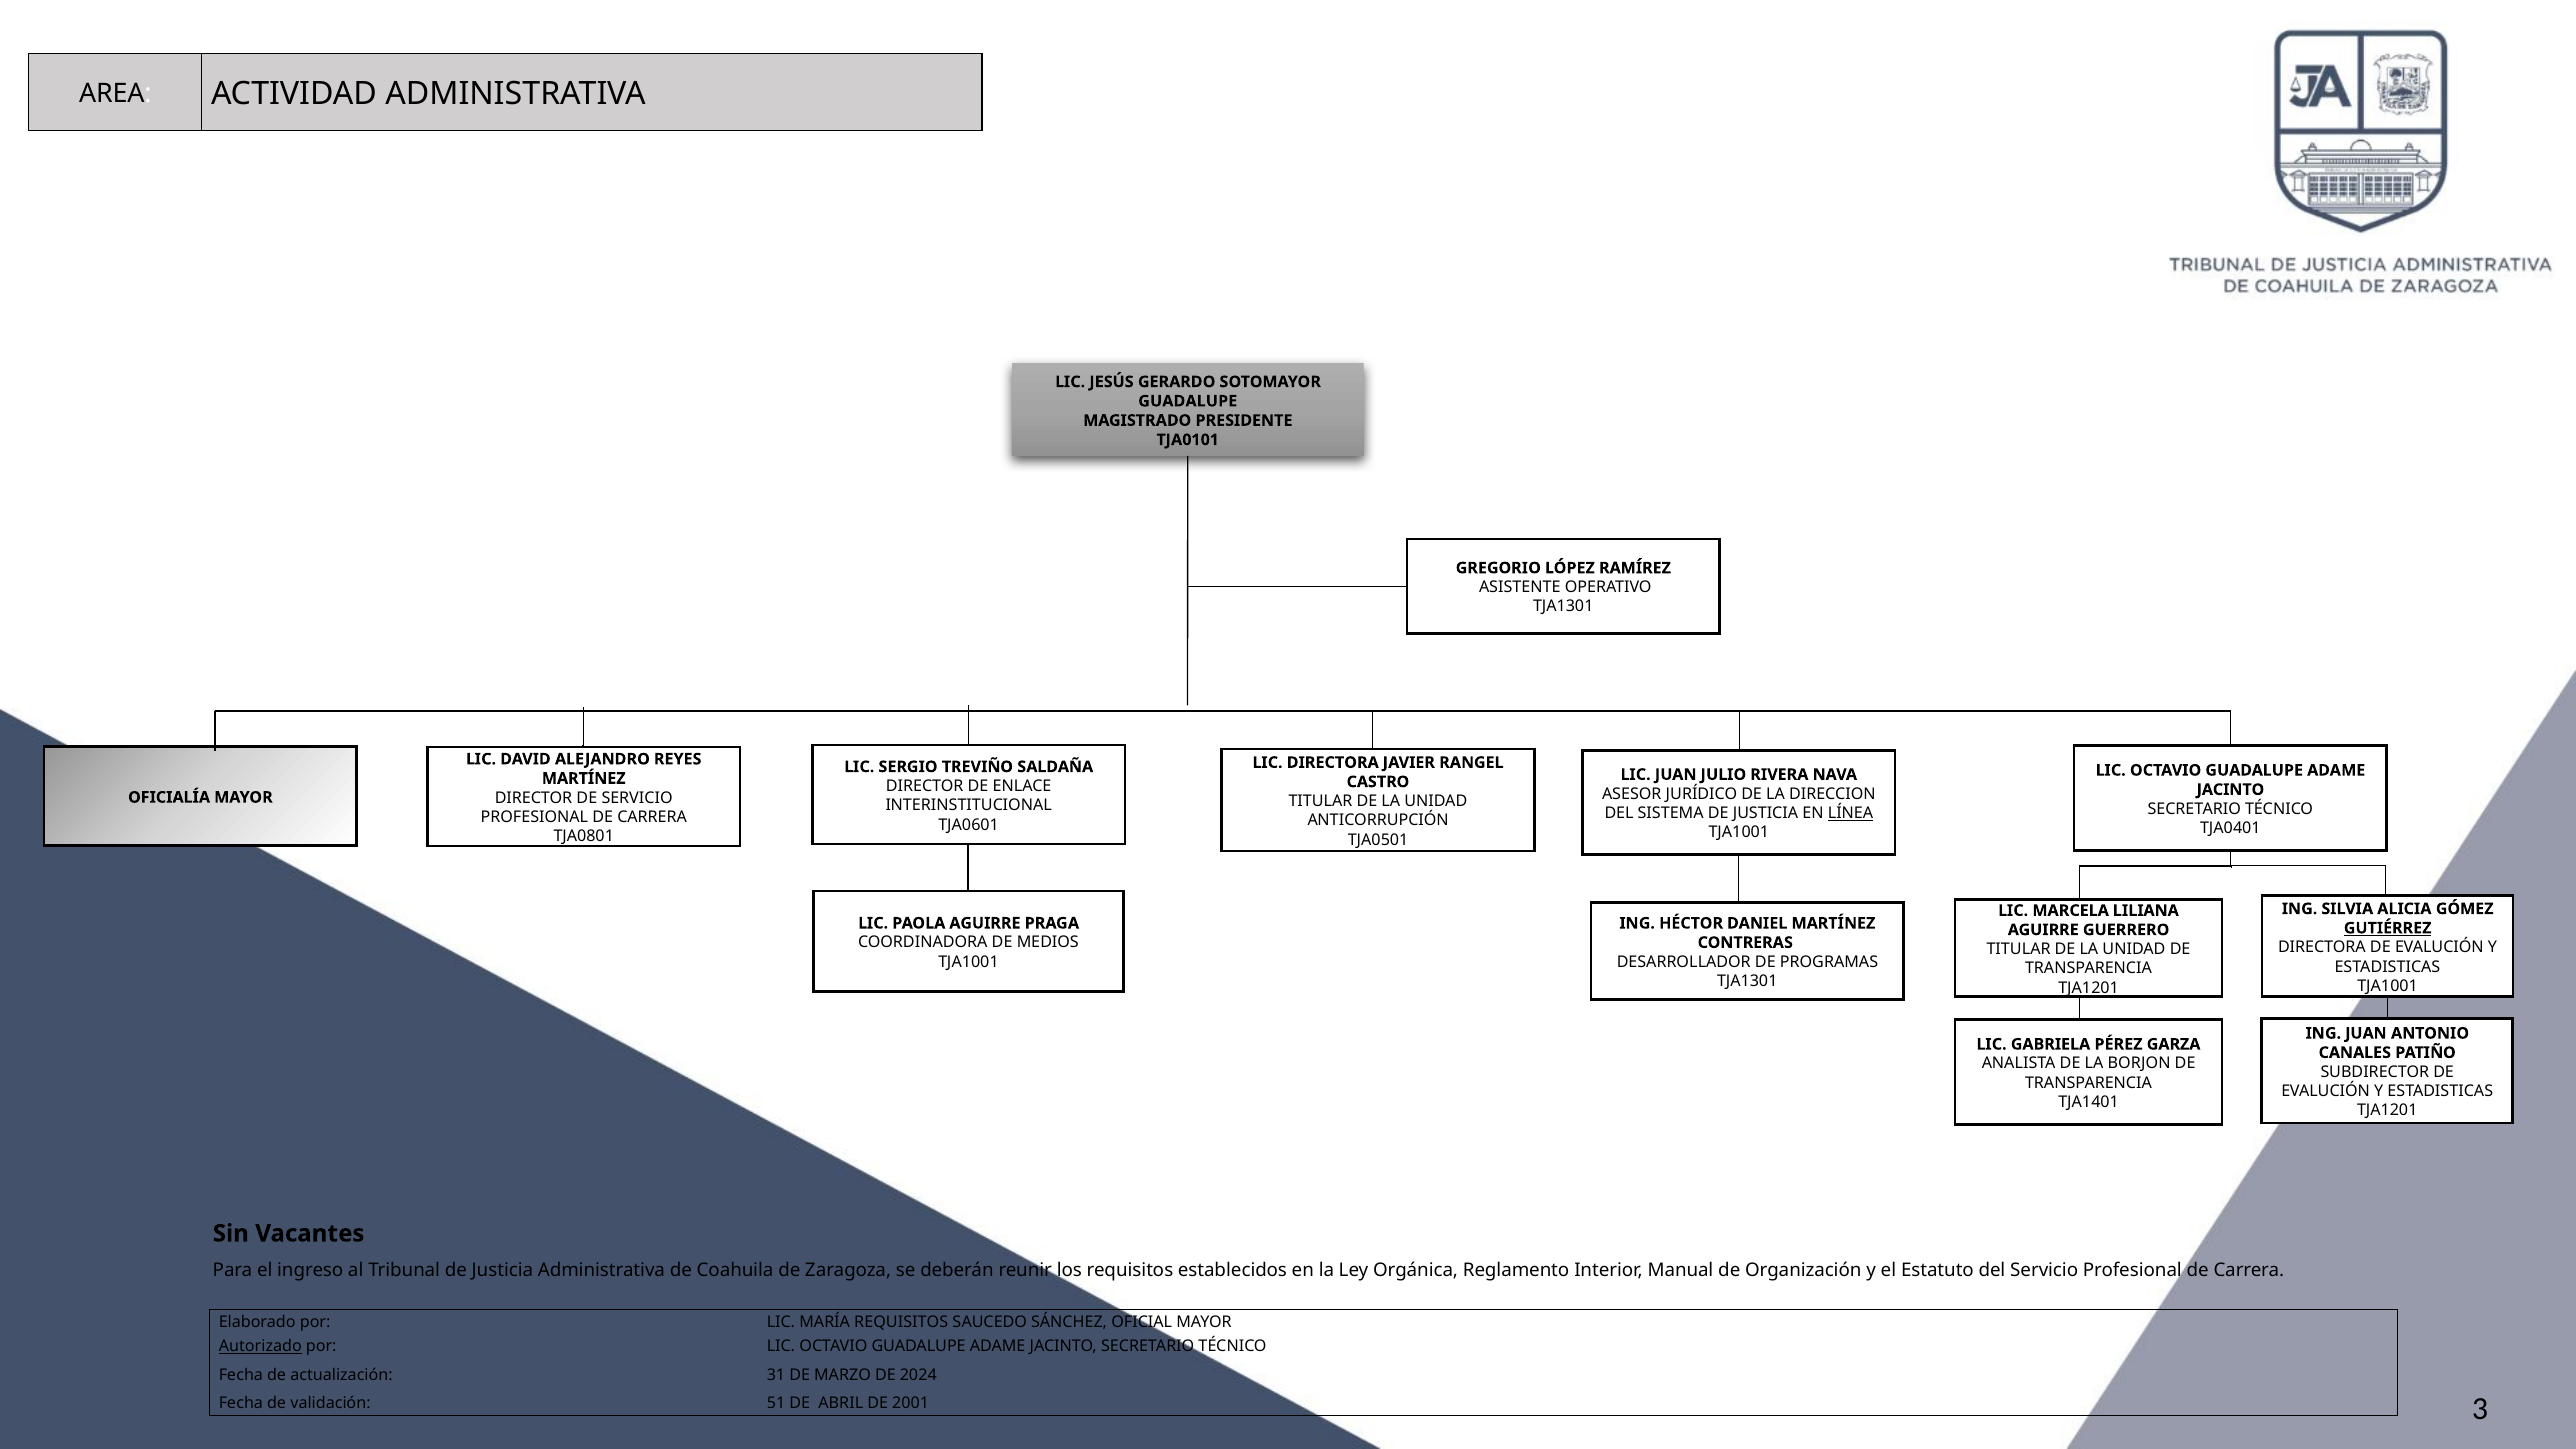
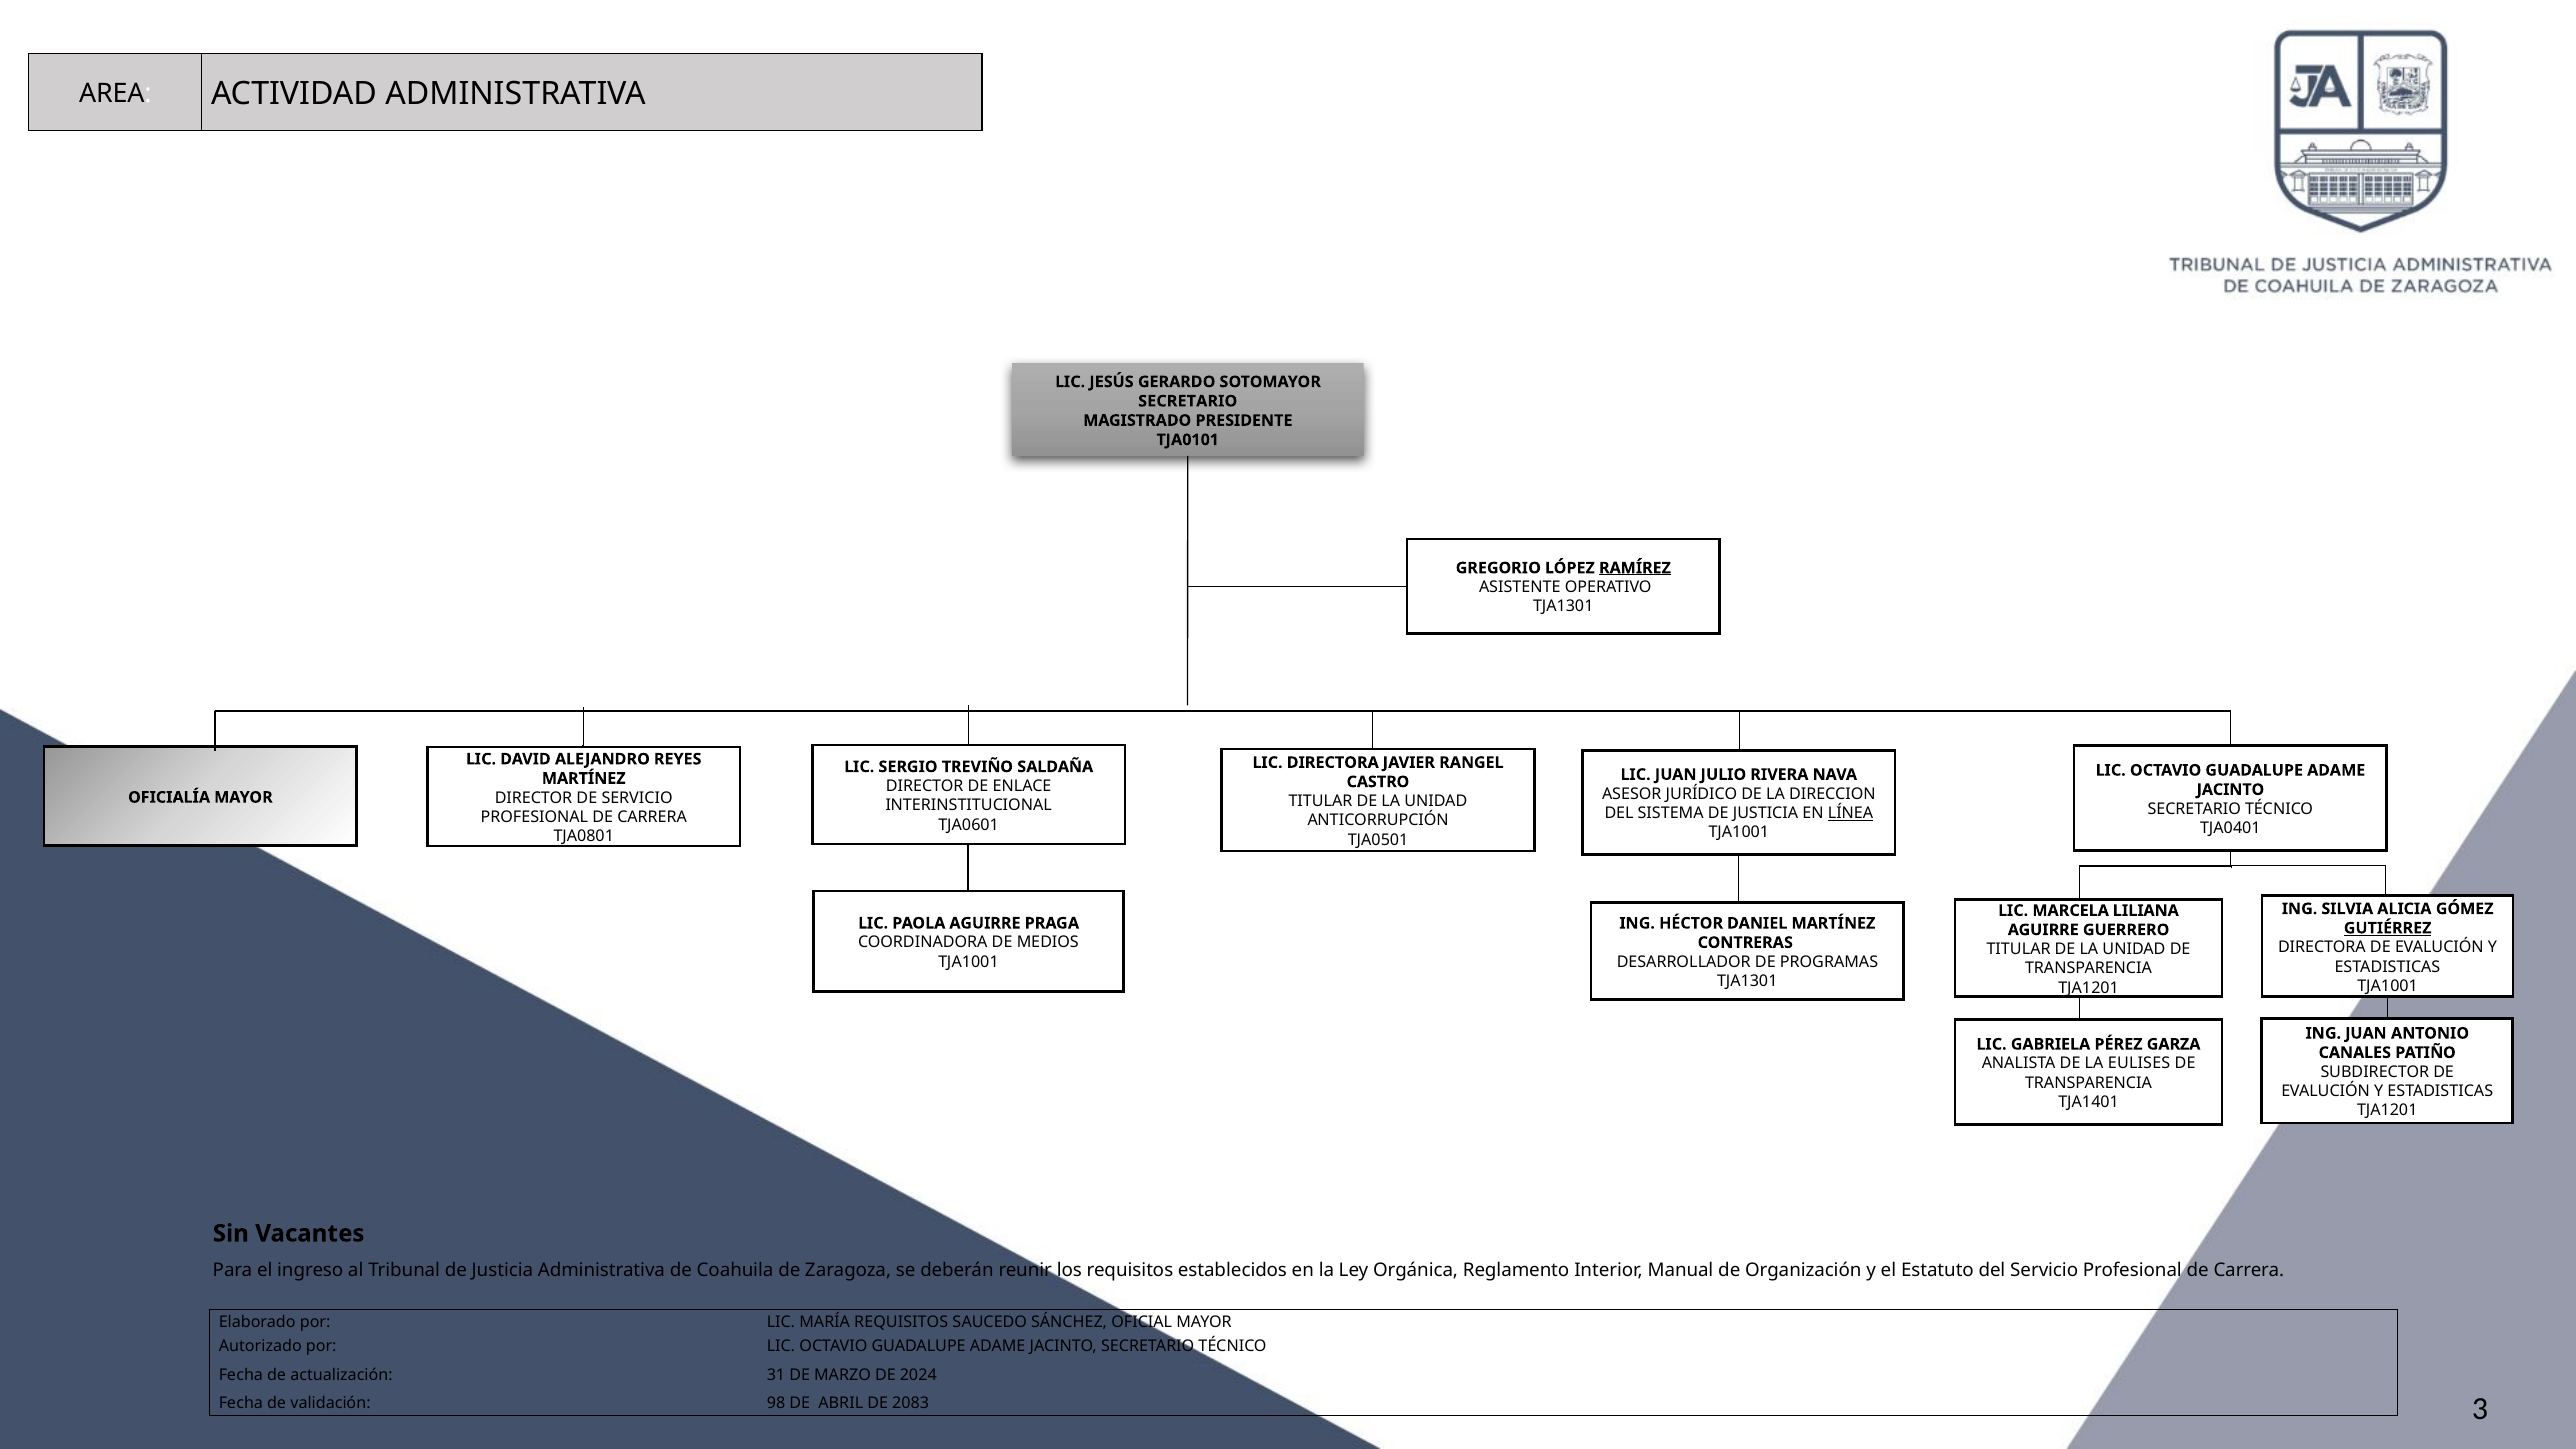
GUADALUPE: GUADALUPE -> SECRETARIO (1188, 401)
RAMÍREZ underline: none -> present (1635, 568)
BORJON: BORJON -> EULISES (2139, 1064)
Autorizado underline: present -> none (260, 1346)
51: 51 -> 98 (776, 1403)
2001: 2001 -> 2083 (911, 1403)
